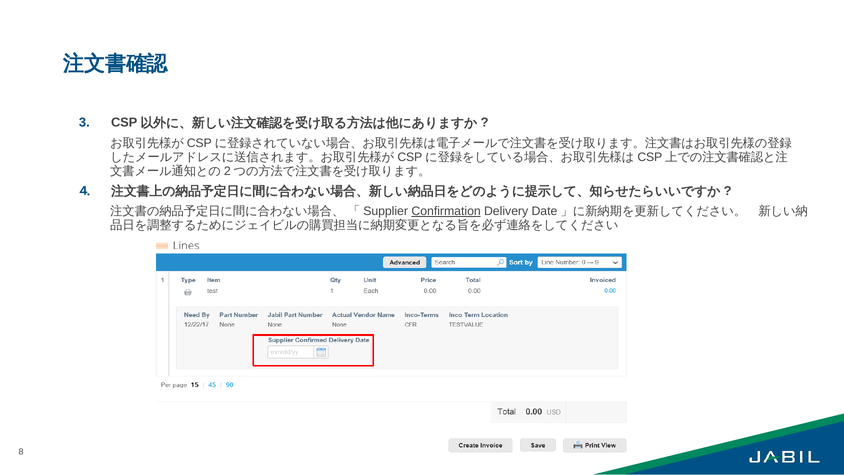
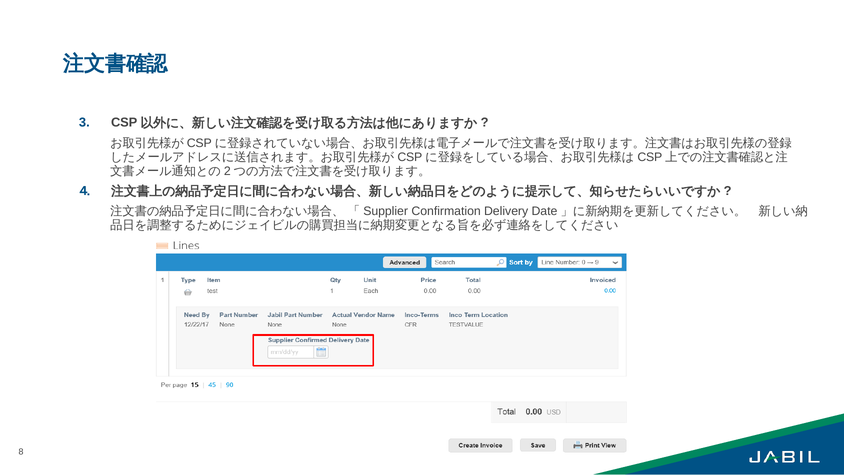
Confirmation underline: present -> none (446, 211)
